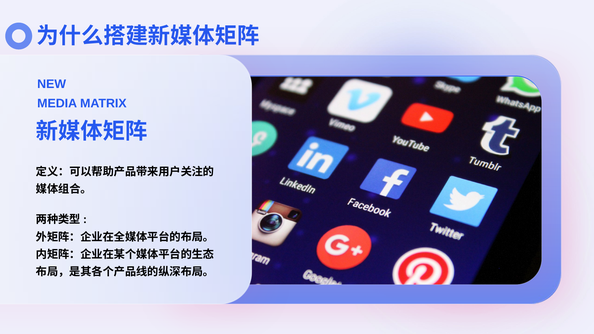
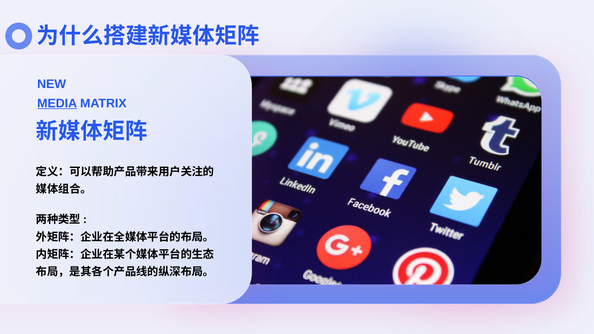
MEDIA underline: none -> present (57, 103)
